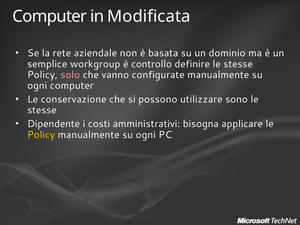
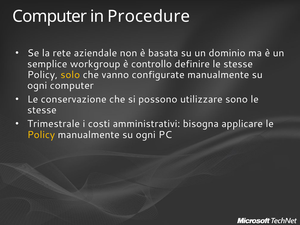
Modificata: Modificata -> Procedure (149, 16)
solo colour: pink -> yellow (70, 75)
Dipendente: Dipendente -> Trimestrale (54, 124)
